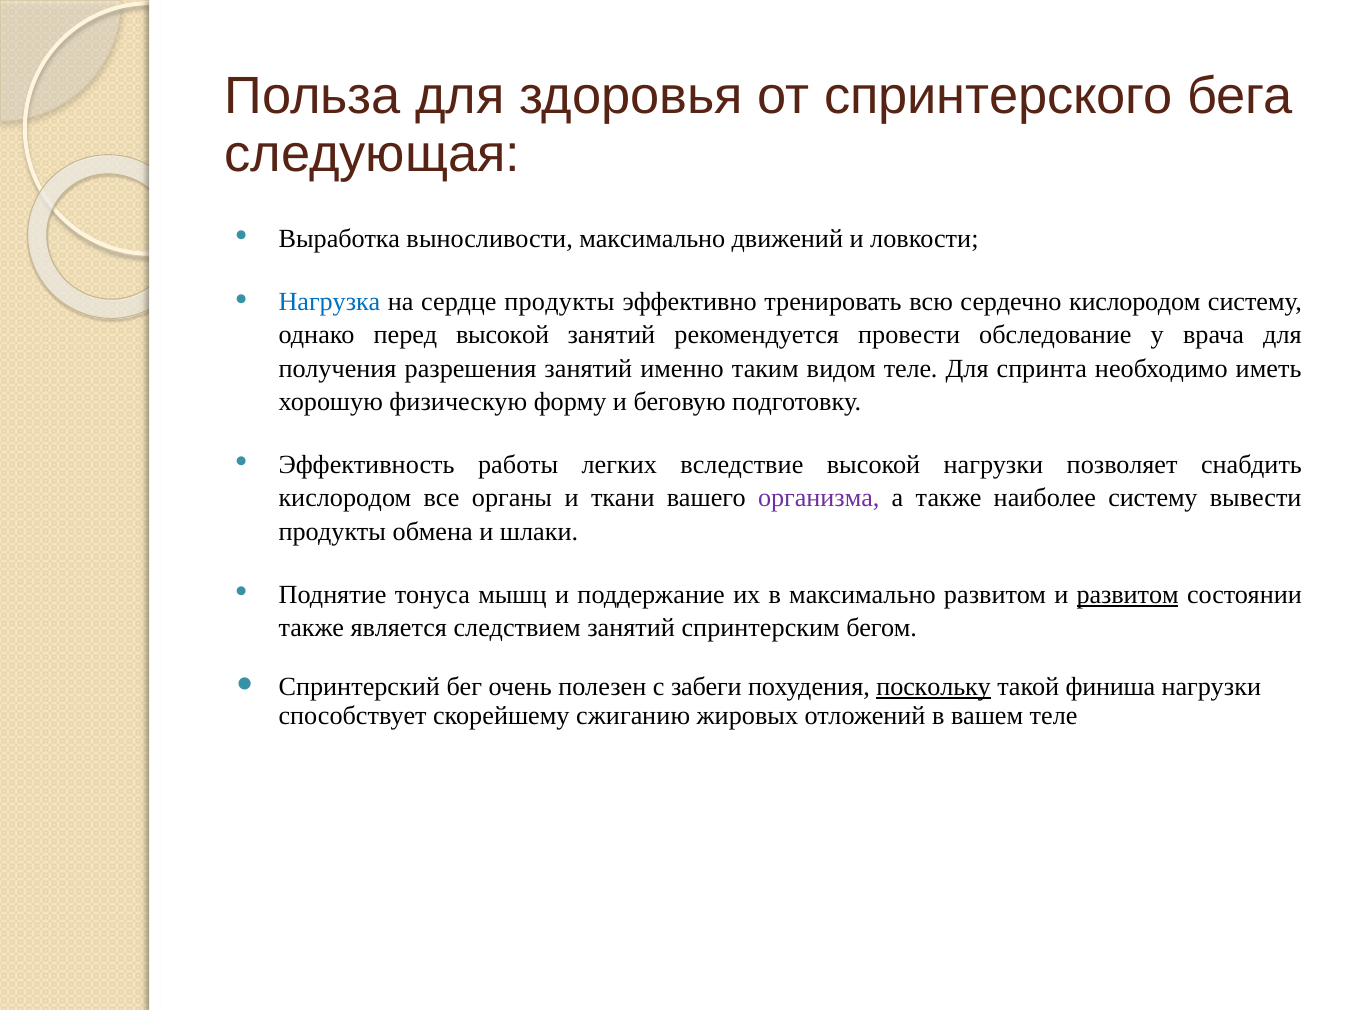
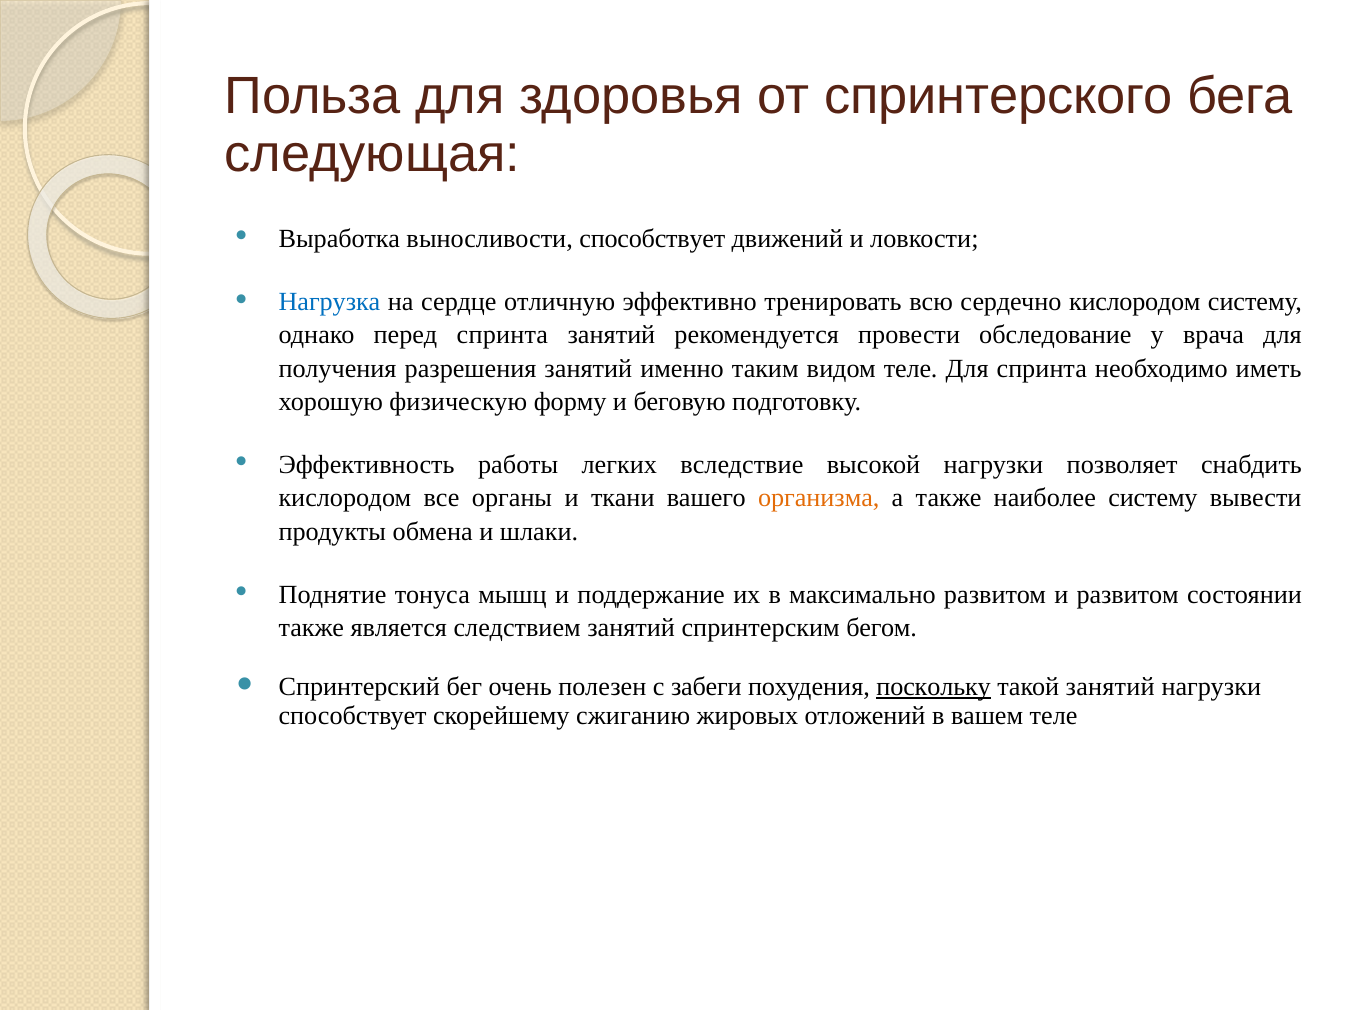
выносливости максимально: максимально -> способствует (652, 239)
сердце продукты: продукты -> отличную (560, 302)
перед высокой: высокой -> спринта (502, 335)
организма colour: purple -> orange (819, 498)
развитом underline: present -> none (1128, 595)
такой финиша: финиша -> занятий (1110, 687)
